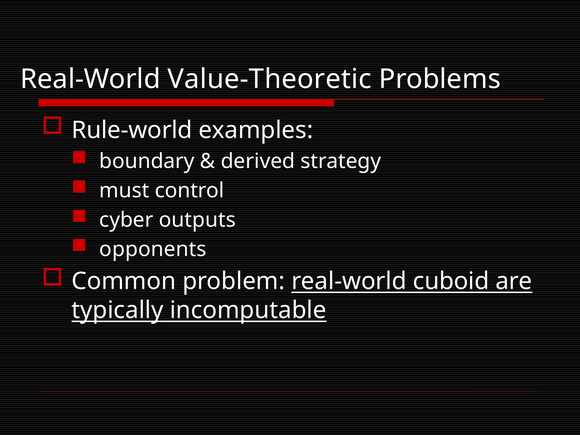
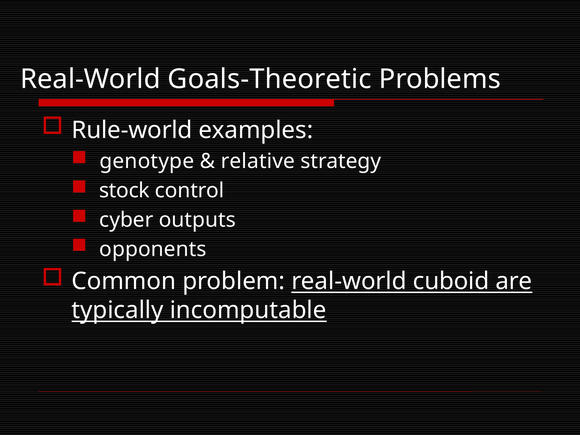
Value-Theoretic: Value-Theoretic -> Goals-Theoretic (270, 79)
boundary: boundary -> genotype (147, 161)
derived: derived -> relative (258, 161)
must: must -> stock (124, 191)
